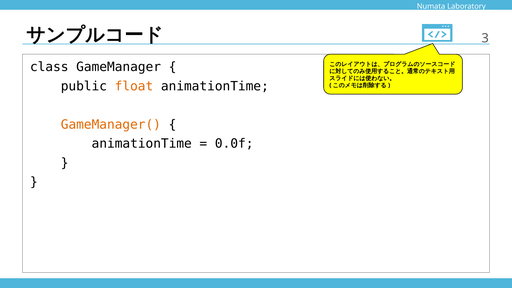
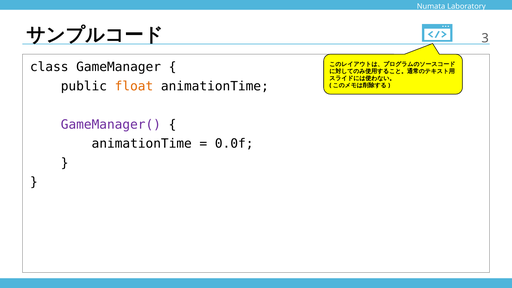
GameManager( colour: orange -> purple (111, 125)
